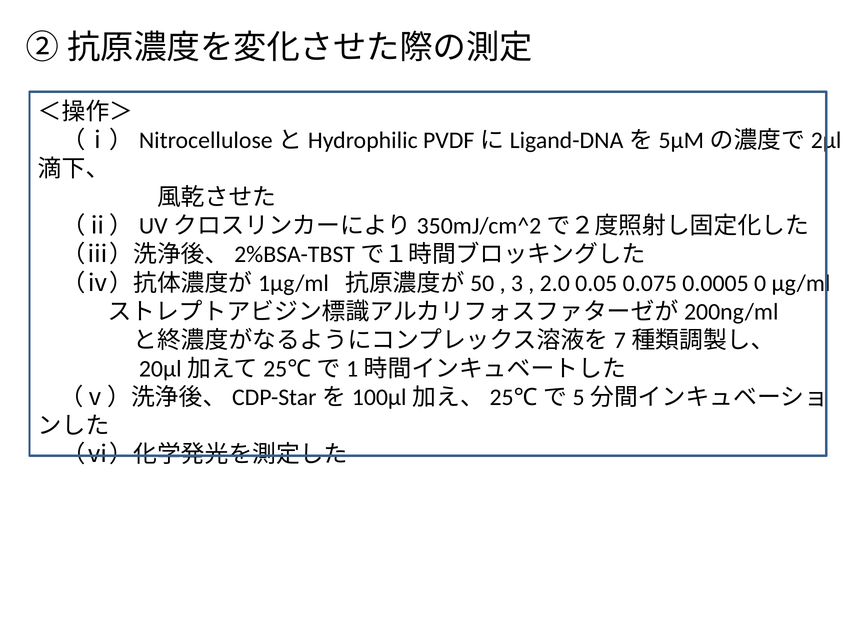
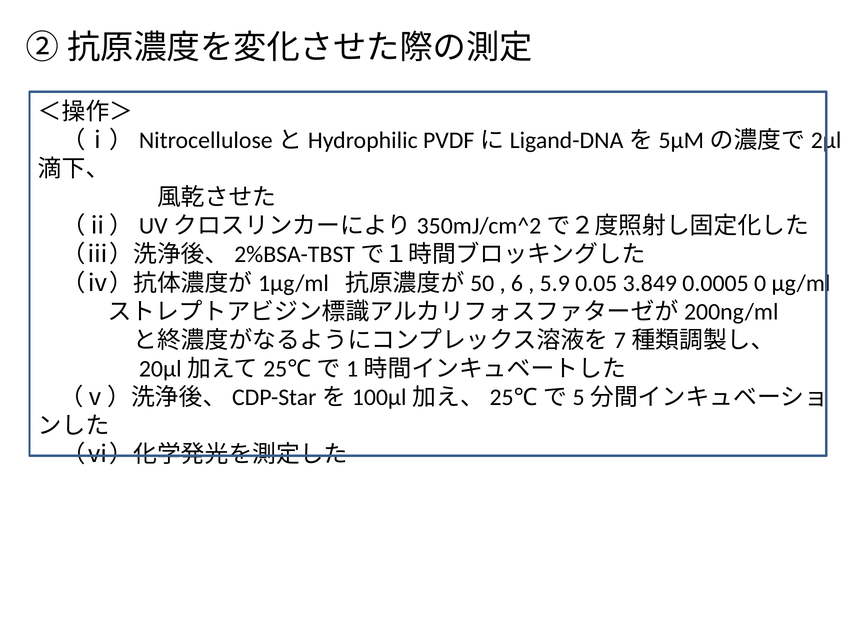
3: 3 -> 6 (517, 283)
2.0: 2.0 -> 5.9 (555, 283)
0.075: 0.075 -> 3.849 (650, 283)
